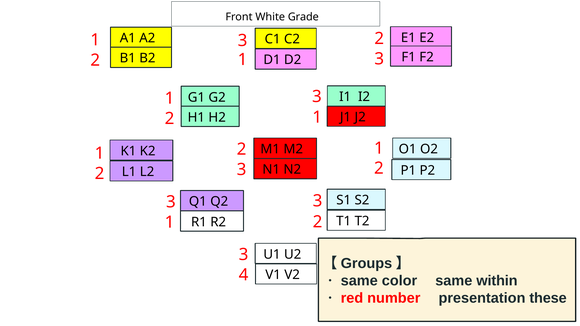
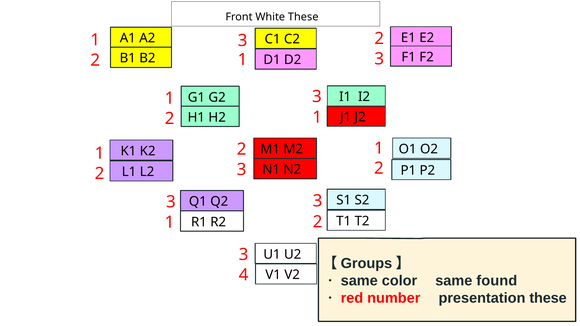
White Grade: Grade -> These (303, 17)
within: within -> found (497, 281)
